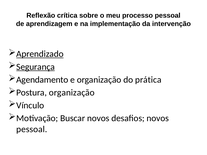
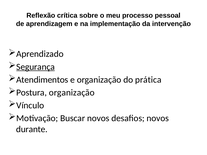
Aprendizado underline: present -> none (40, 54)
Agendamento: Agendamento -> Atendimentos (42, 80)
pessoal: pessoal -> durante (32, 130)
